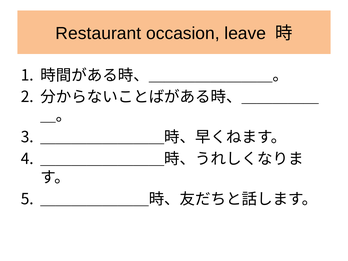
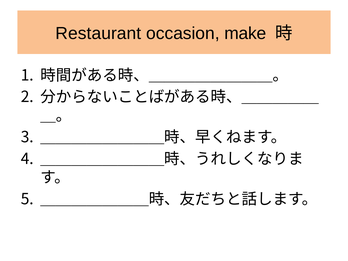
leave: leave -> make (245, 33)
